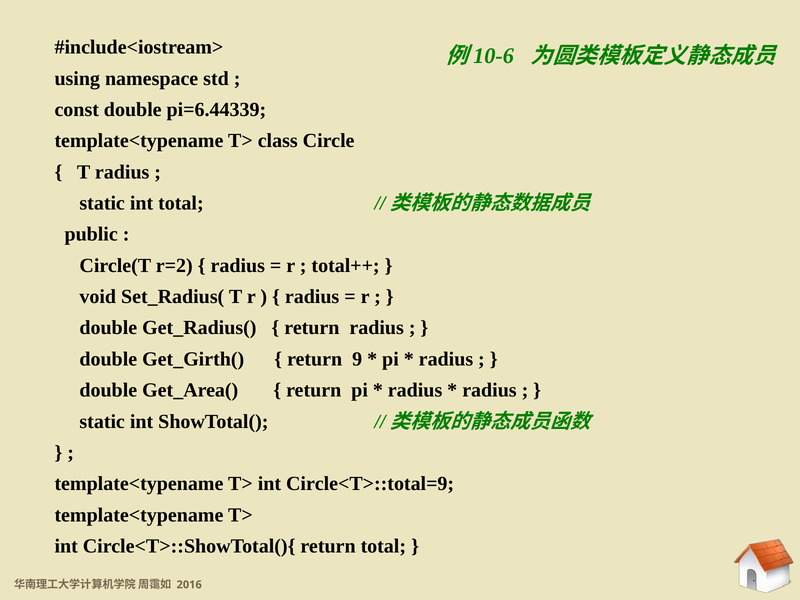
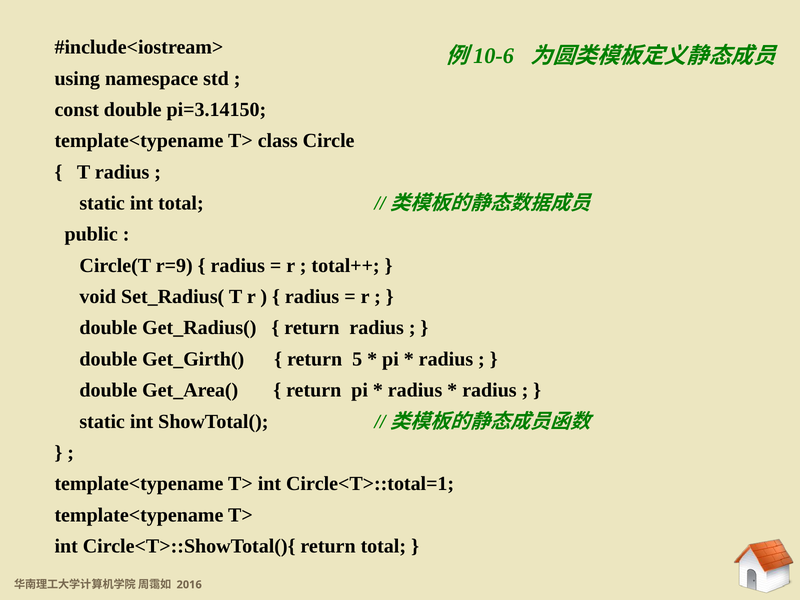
pi=6.44339: pi=6.44339 -> pi=3.14150 (216, 110)
r=2: r=2 -> r=9 (174, 266)
9: 9 -> 5 (357, 359)
Circle<T>::total=9: Circle<T>::total=9 -> Circle<T>::total=1 (370, 484)
